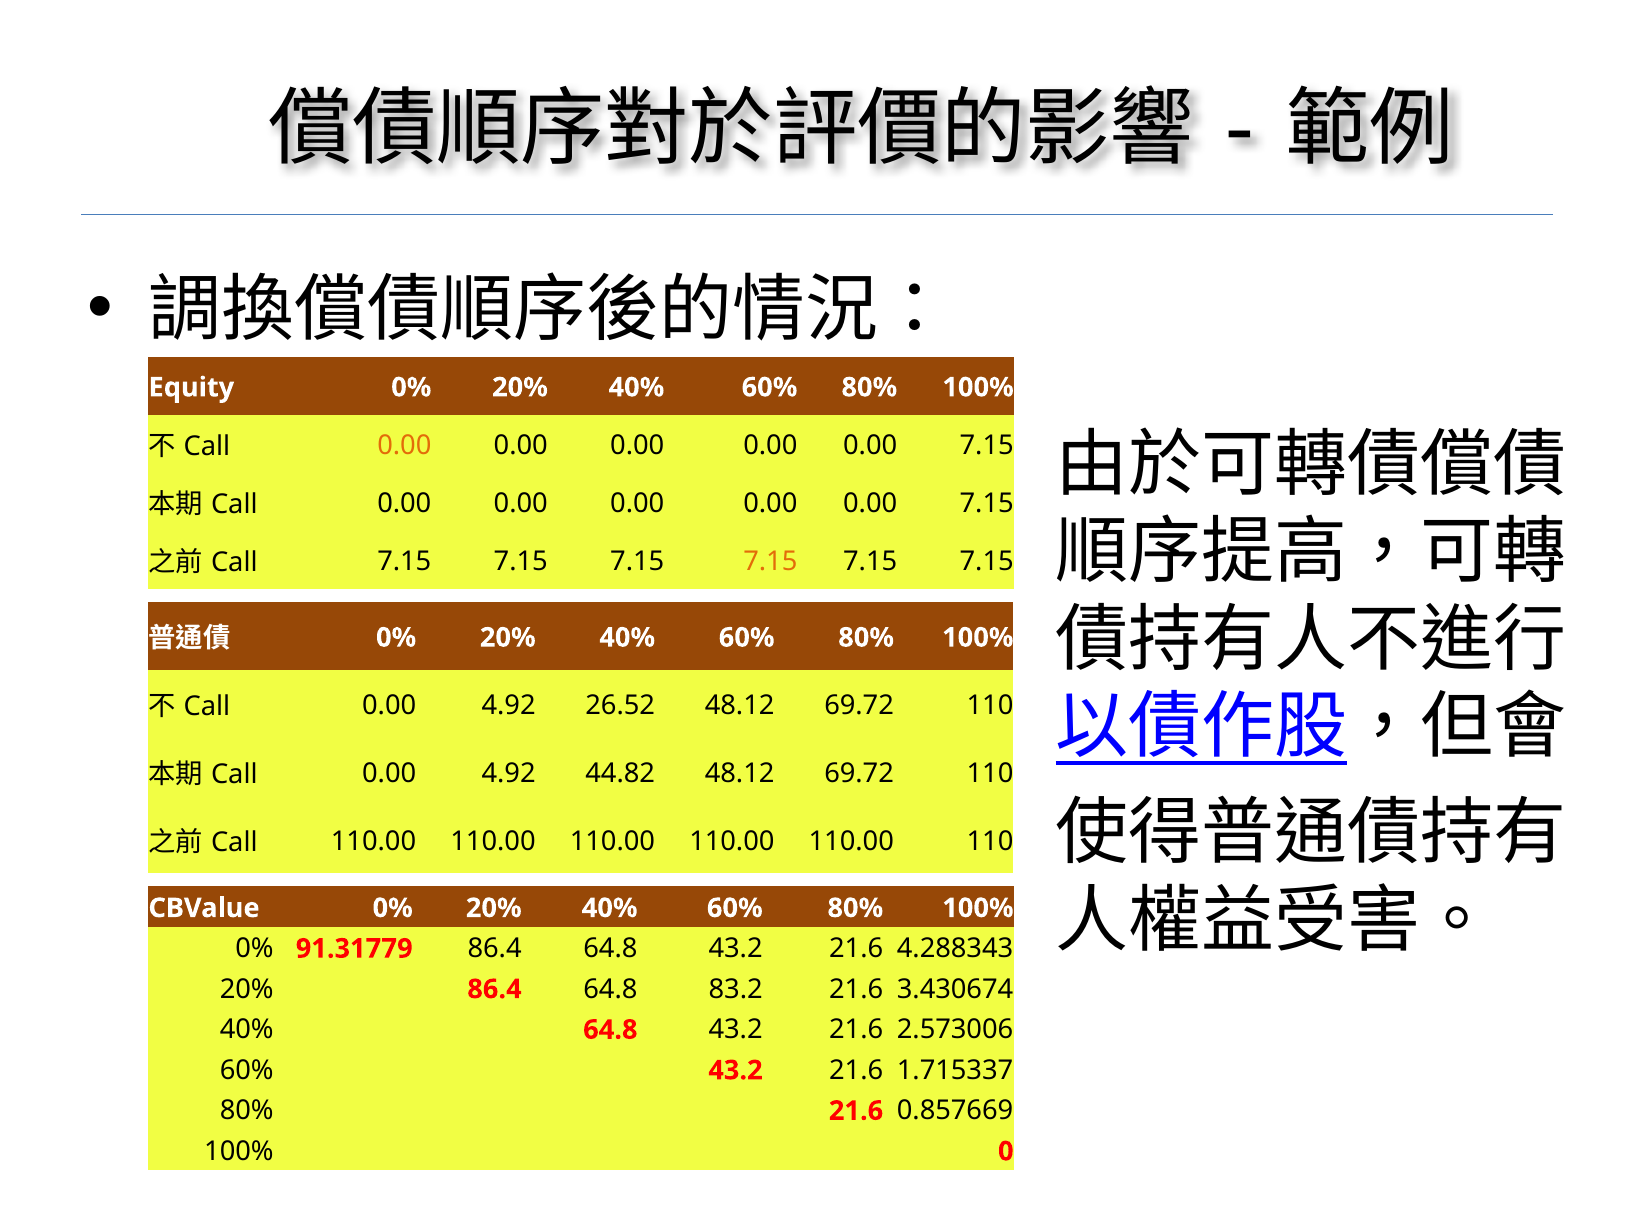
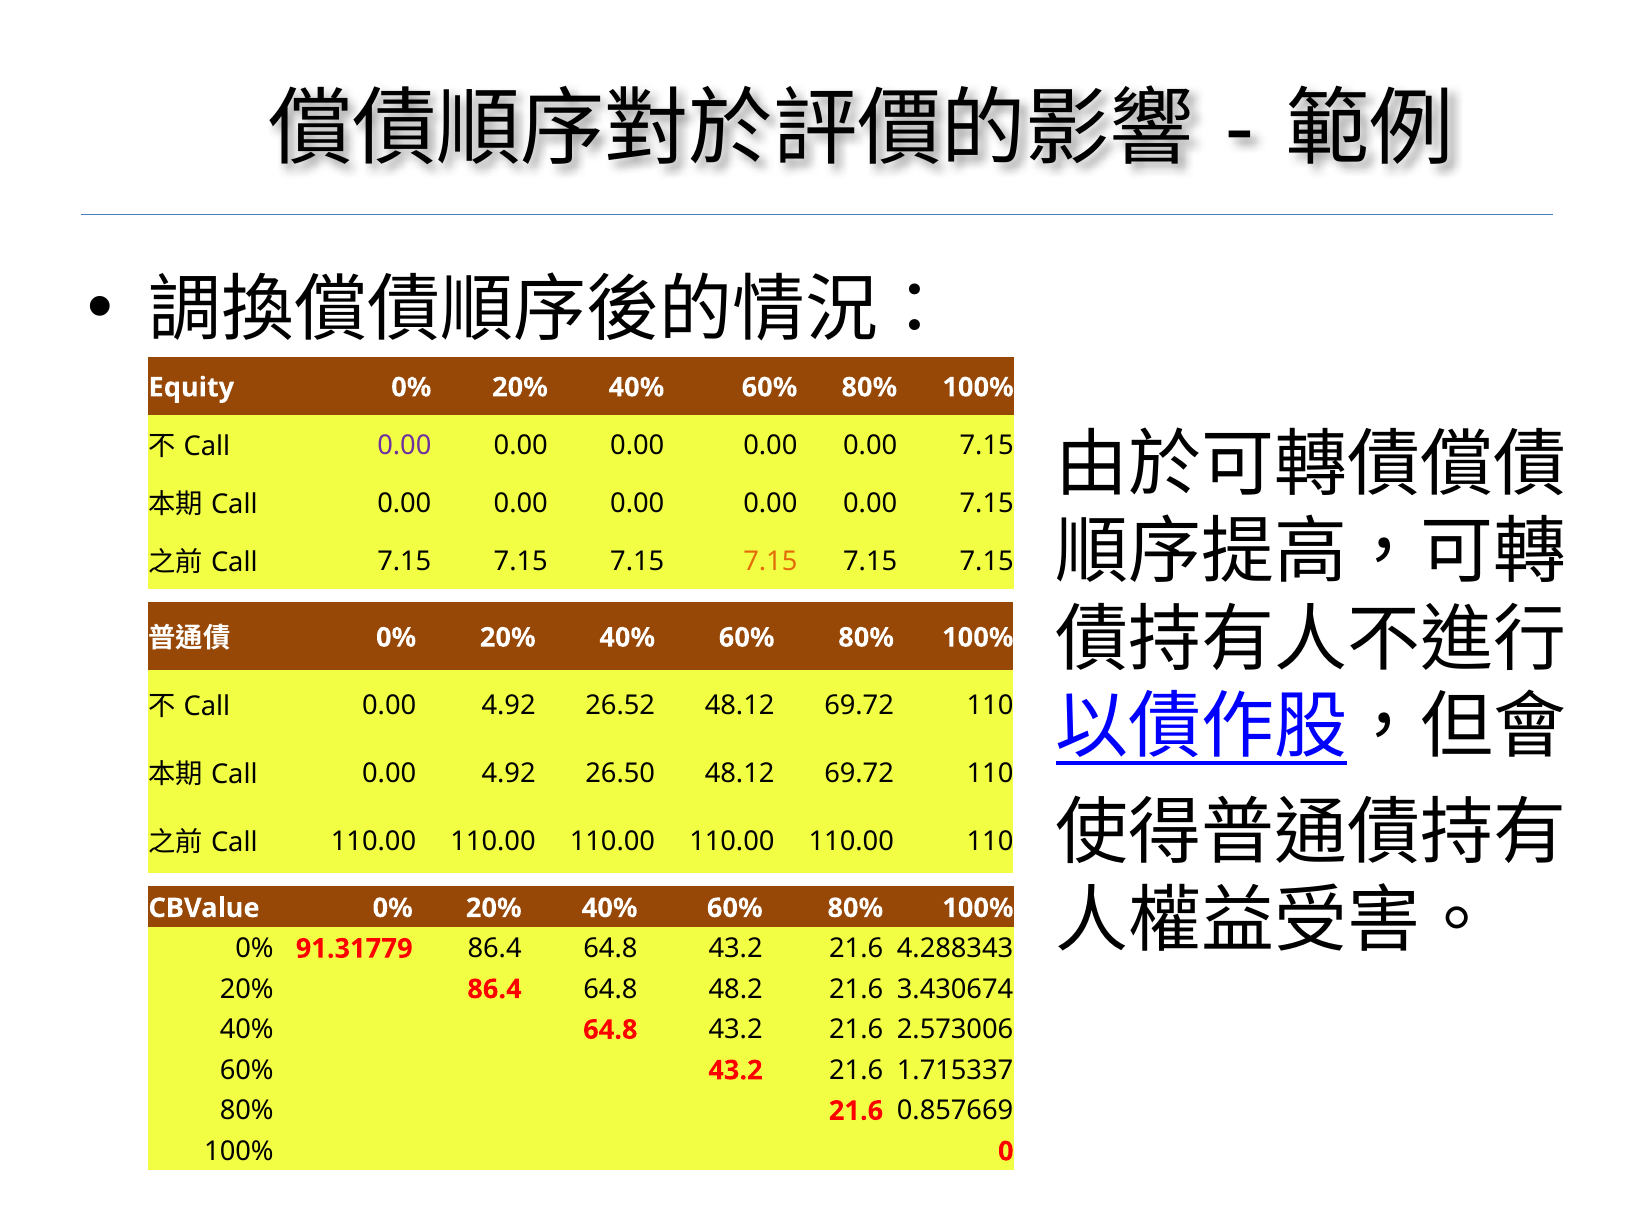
0.00 colour: orange -> purple (404, 446)
44.82: 44.82 -> 26.50 (620, 773)
83.2: 83.2 -> 48.2 (736, 989)
